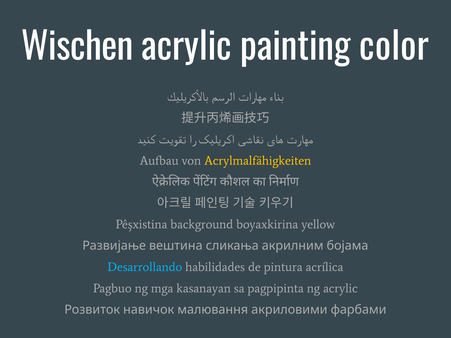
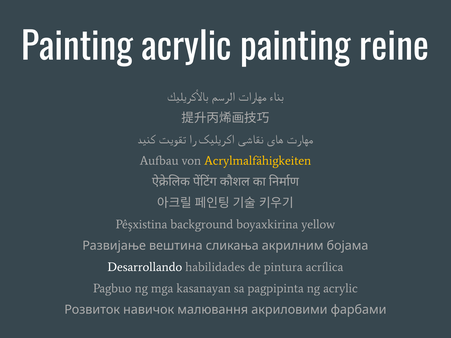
Wischen: Wischen -> Painting (77, 47)
color: color -> reine (394, 47)
Desarrollando colour: light blue -> white (145, 267)
